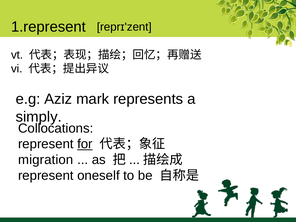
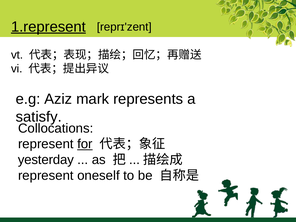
1.represent underline: none -> present (48, 27)
simply: simply -> satisfy (39, 117)
migration: migration -> yesterday (46, 160)
